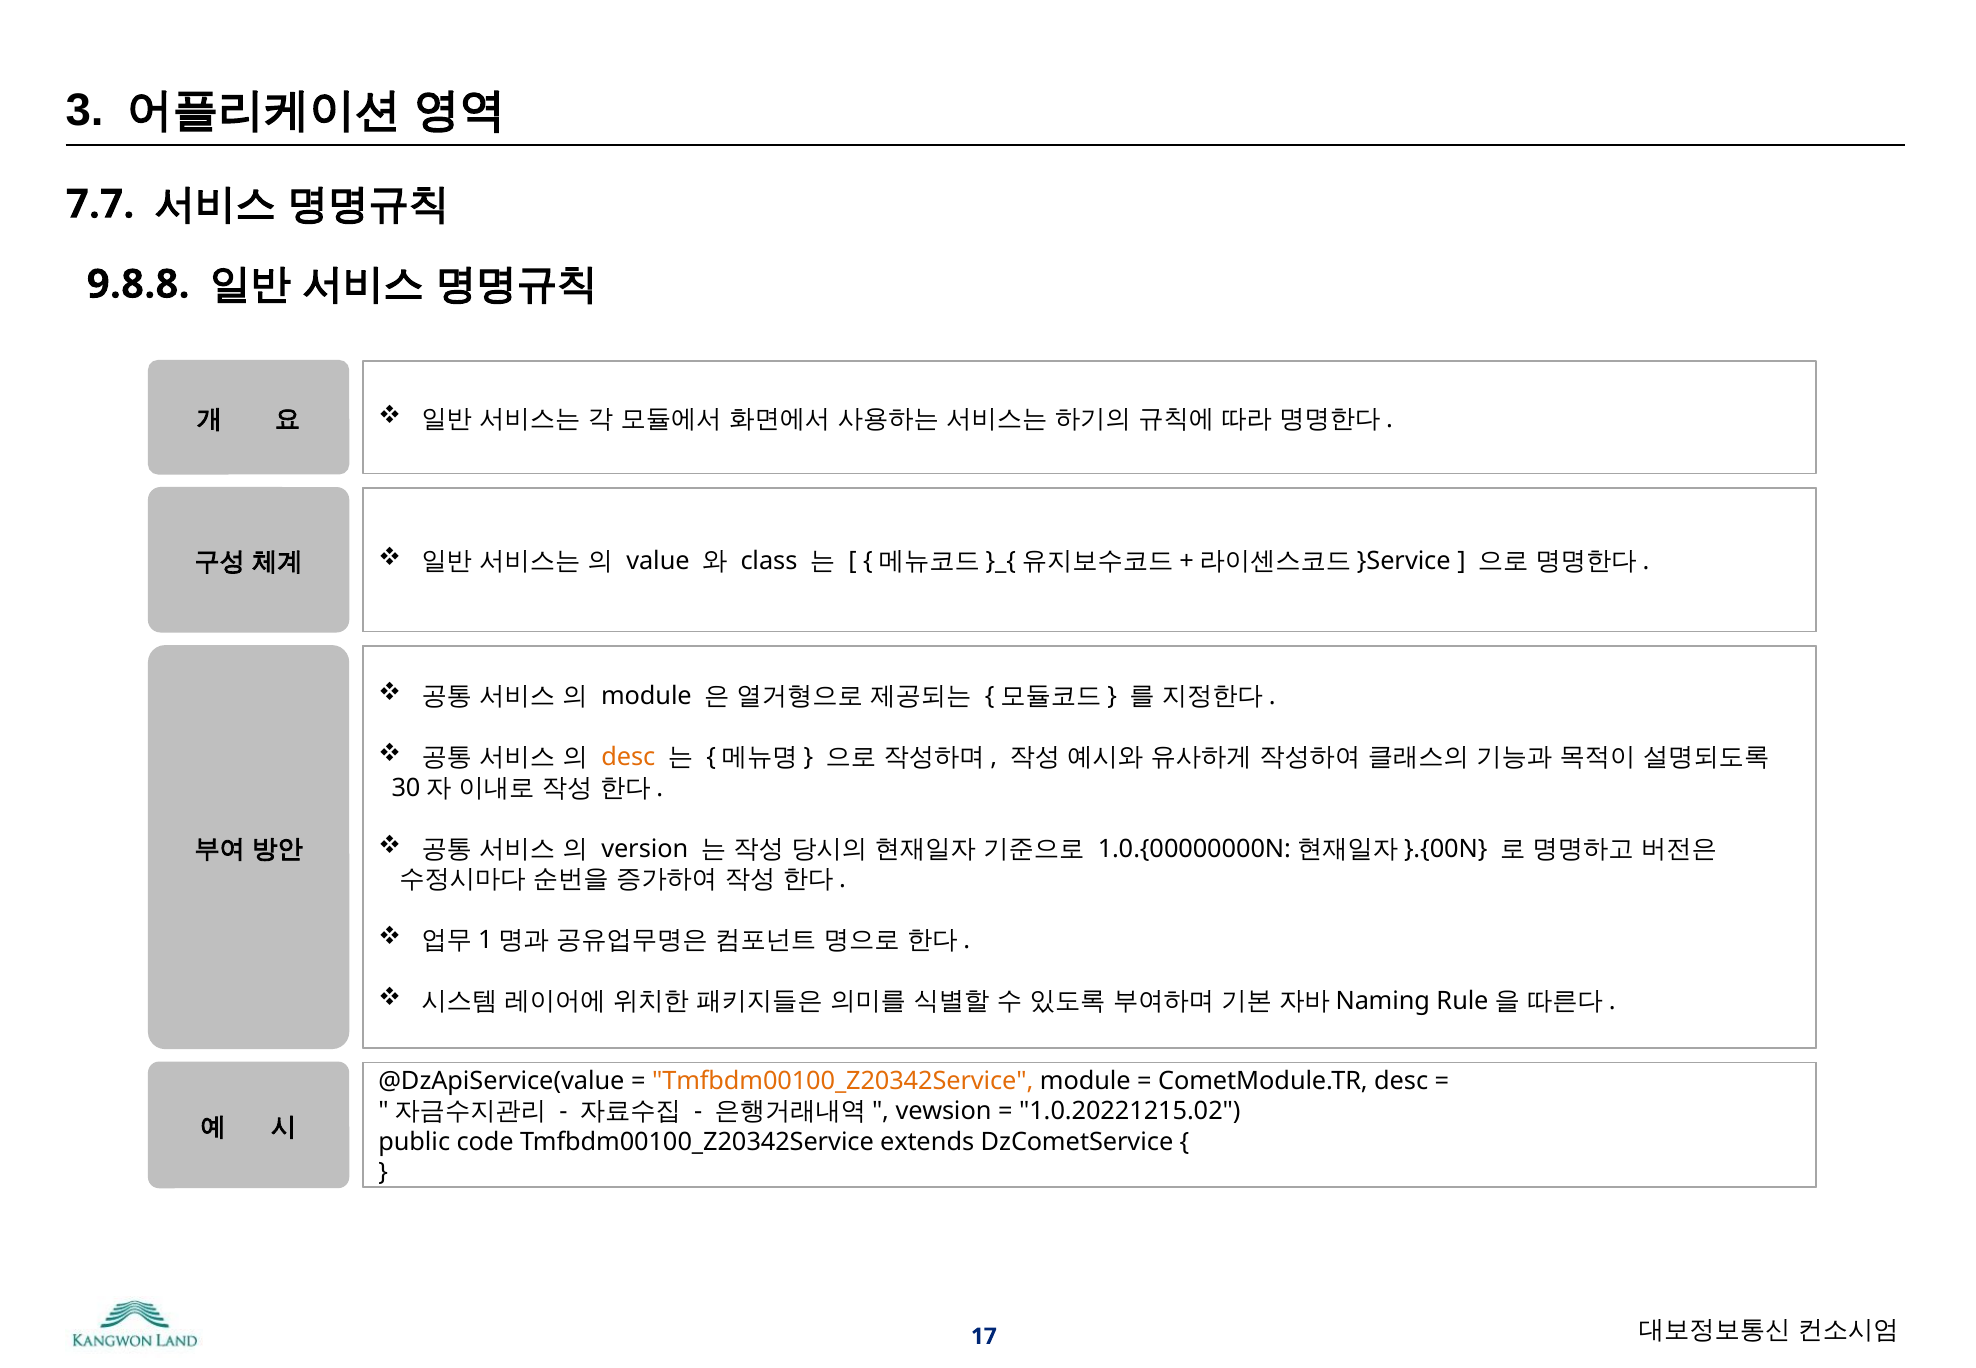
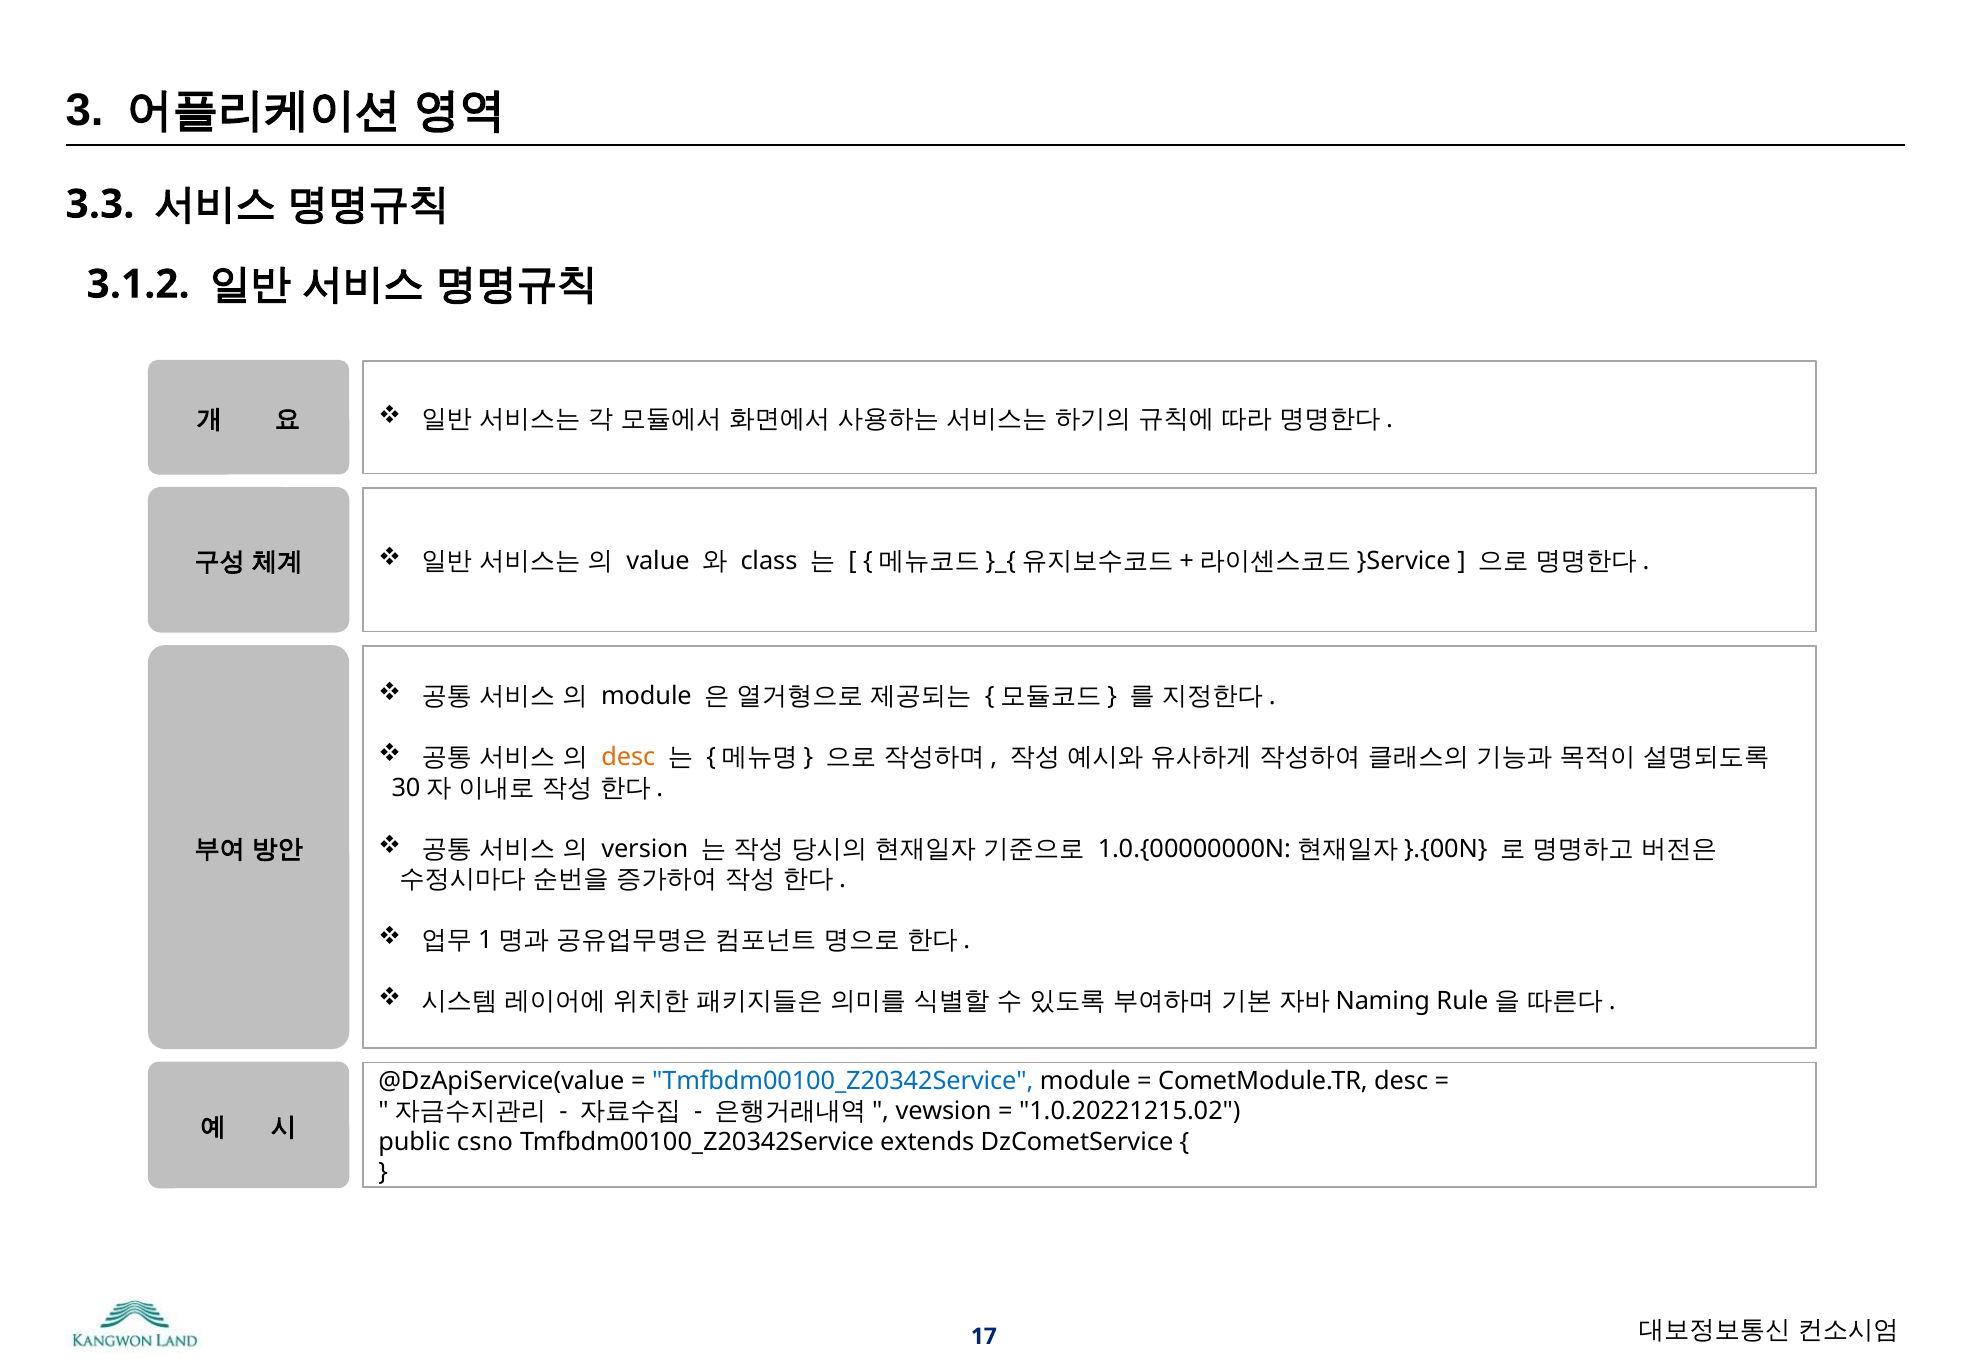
7.7: 7.7 -> 3.3 (100, 204)
9.8.8: 9.8.8 -> 3.1.2 (138, 284)
Tmfbdm00100_Z20342Service colour: orange -> blue (843, 1081)
code: code -> csno (485, 1142)
